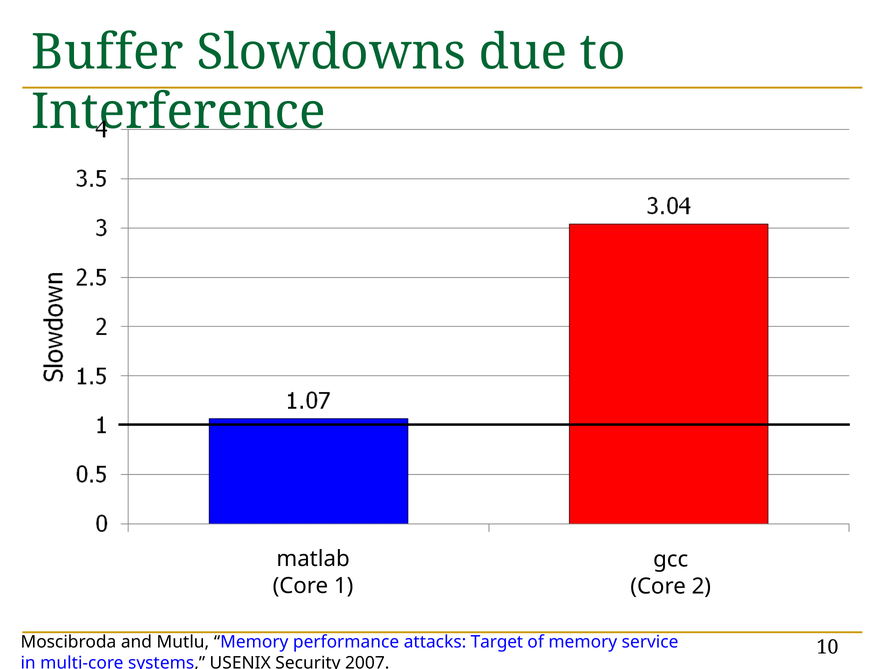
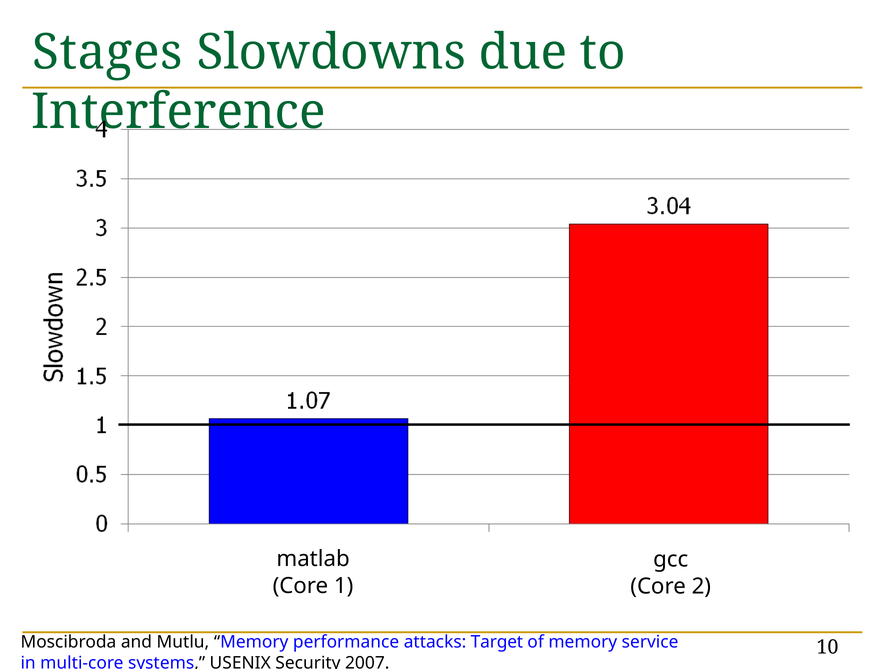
Buffer: Buffer -> Stages (107, 53)
